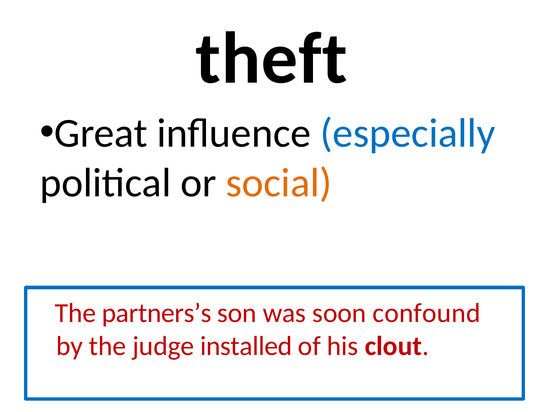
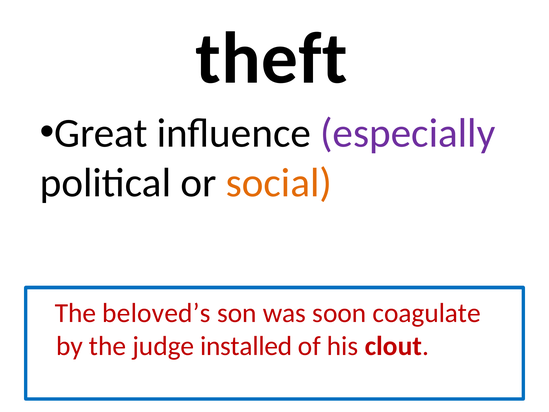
especially colour: blue -> purple (408, 133)
partners’s: partners’s -> beloved’s (156, 313)
confound: confound -> coagulate (427, 313)
